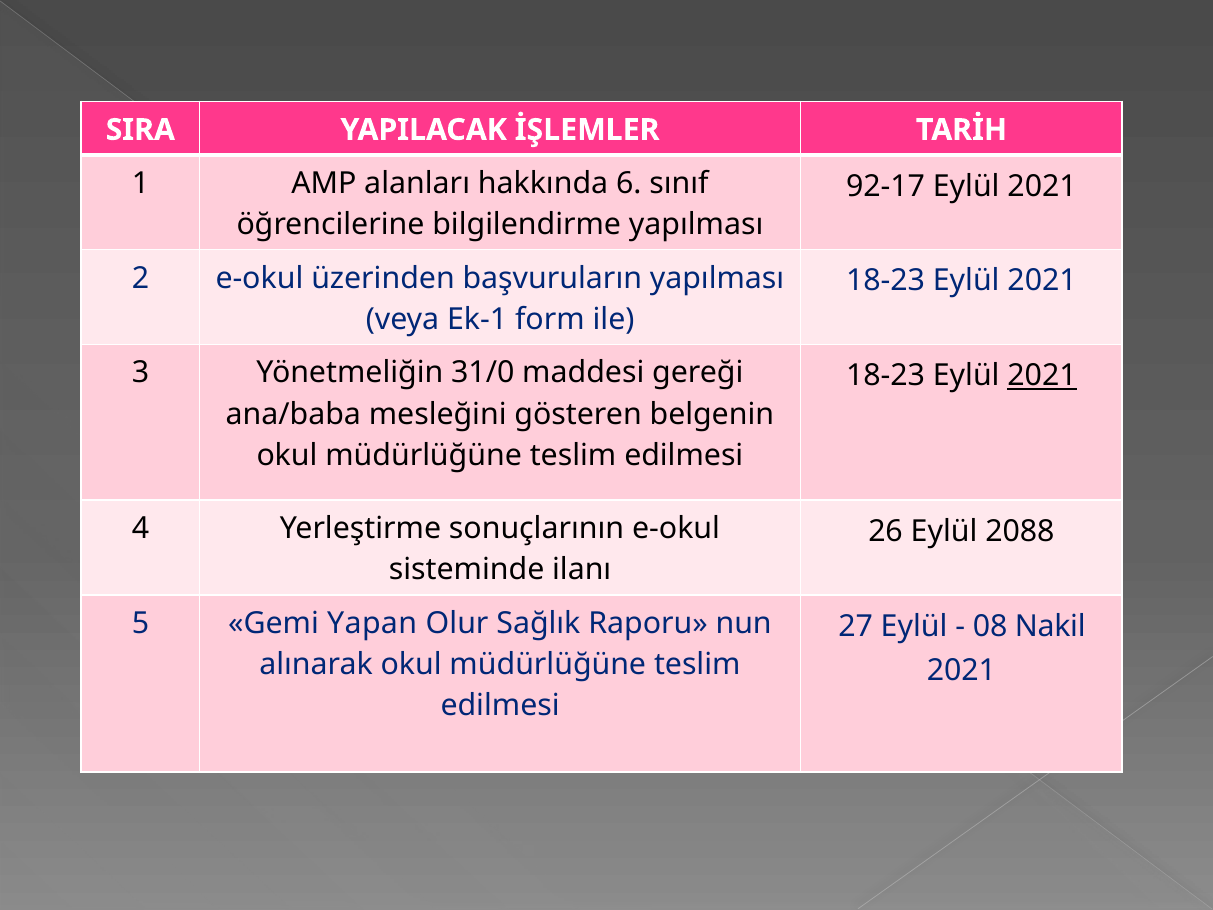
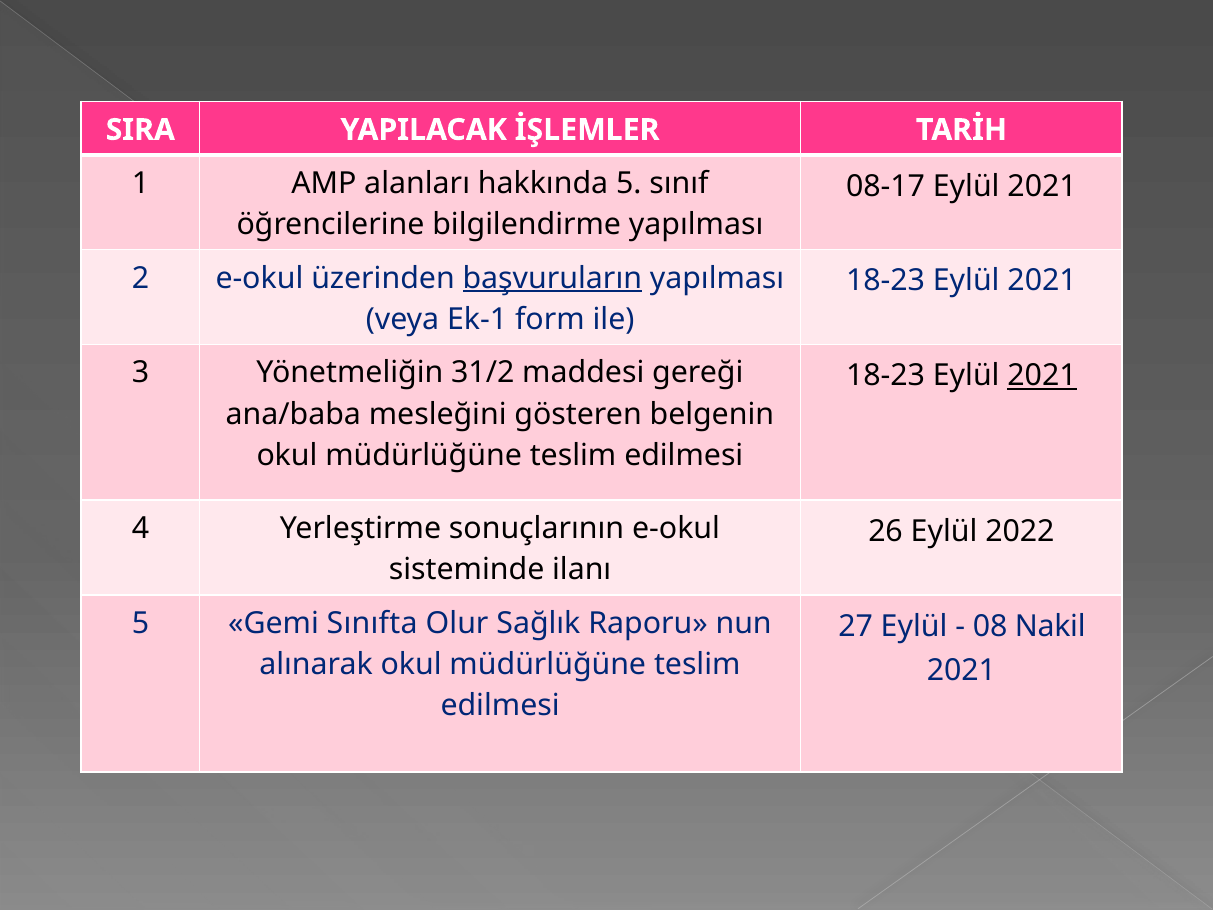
hakkında 6: 6 -> 5 (629, 183)
92-17: 92-17 -> 08-17 (886, 186)
başvuruların underline: none -> present (552, 278)
31/0: 31/0 -> 31/2 (483, 373)
2088: 2088 -> 2022 (1020, 531)
Yapan: Yapan -> Sınıfta (372, 623)
